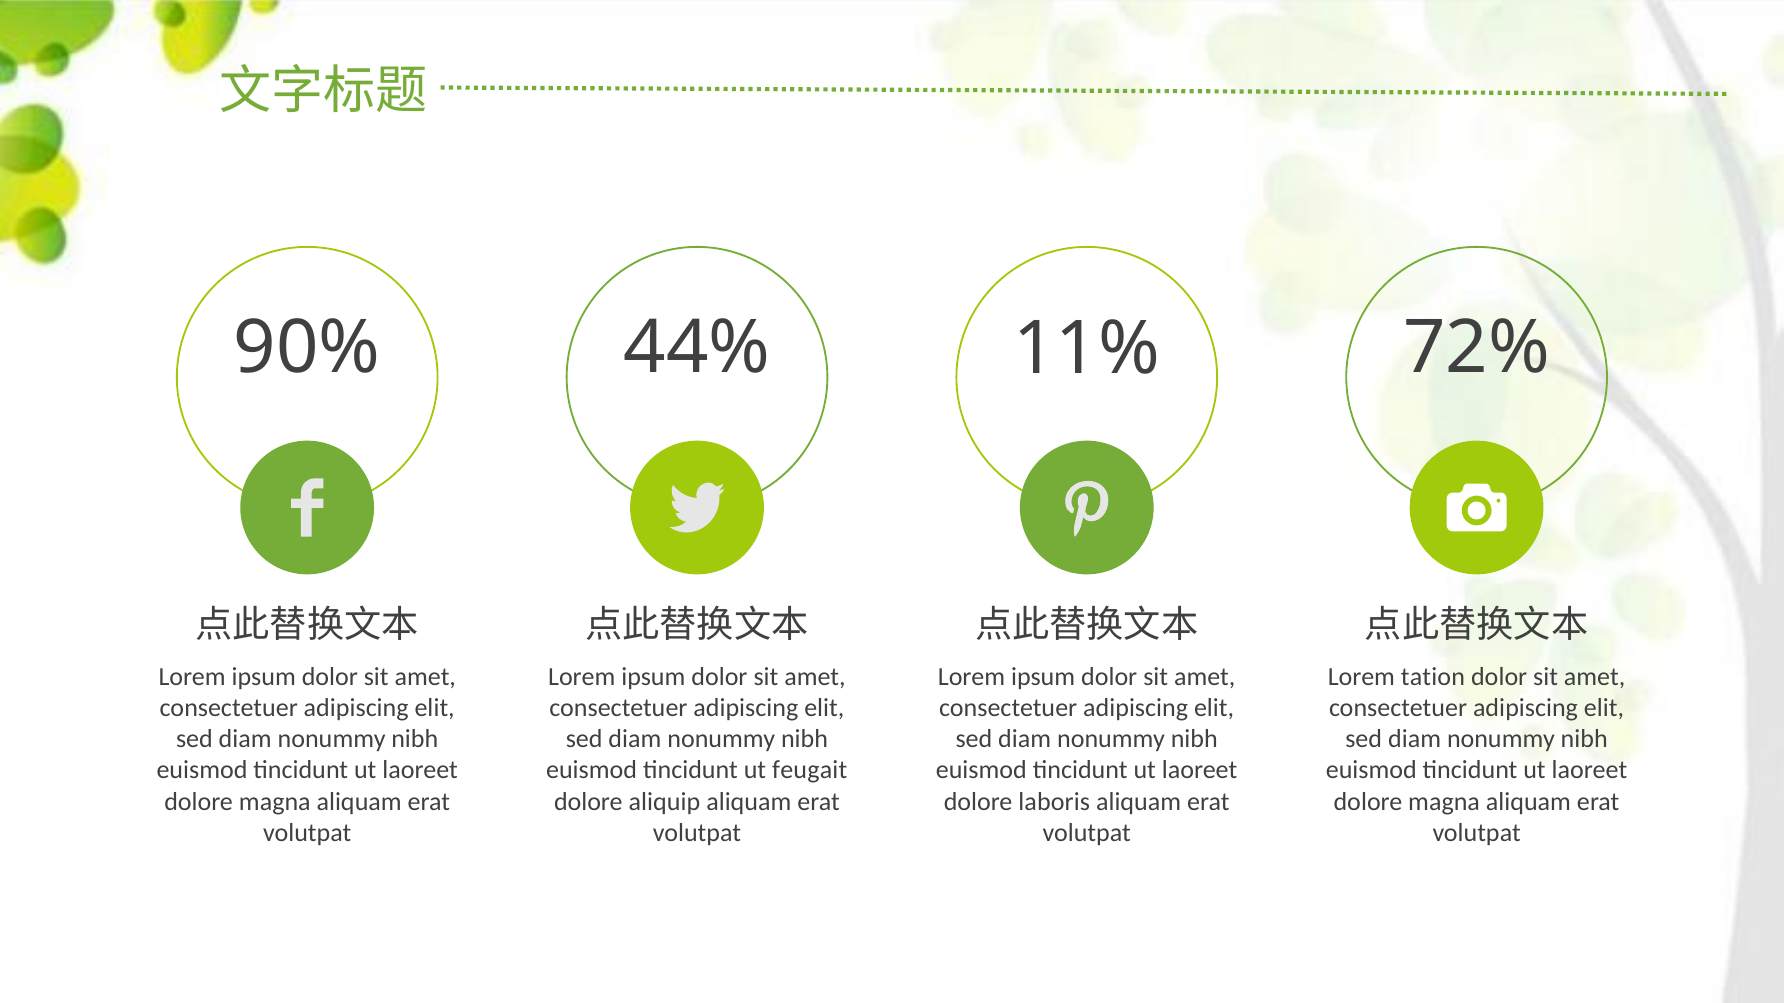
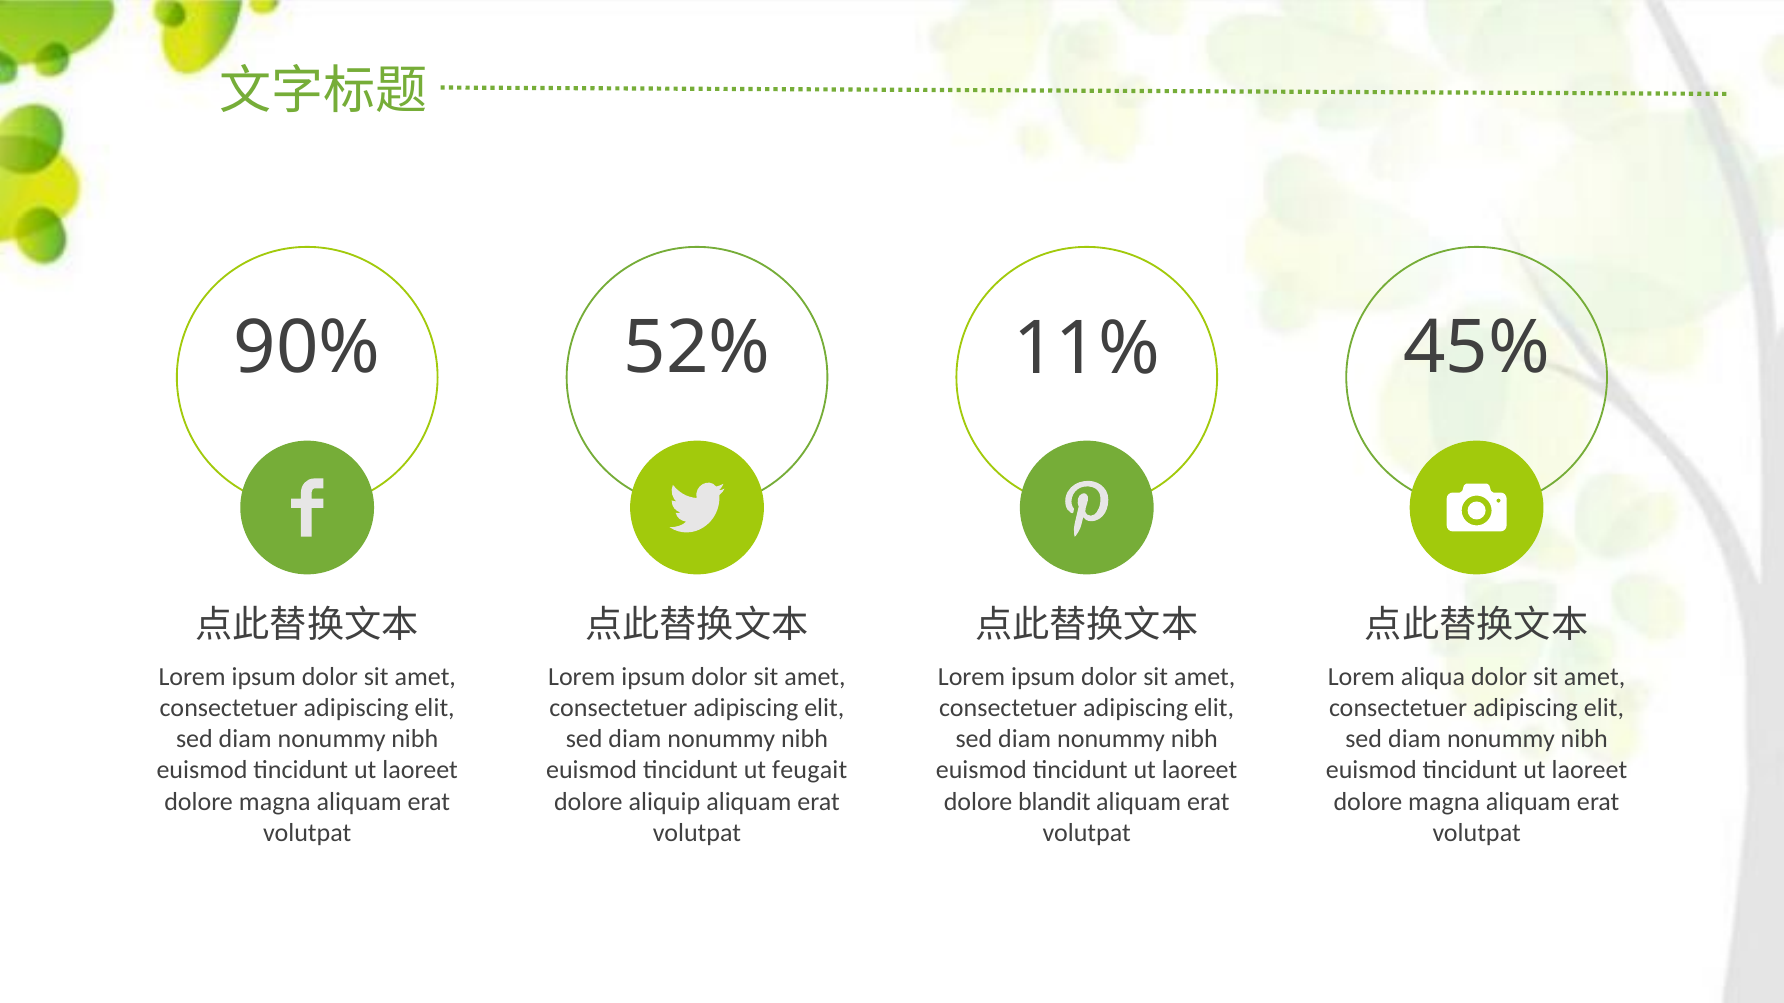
44%: 44% -> 52% (697, 349)
72%: 72% -> 45% (1477, 349)
tation: tation -> aliqua (1433, 677)
laboris: laboris -> blandit (1054, 802)
